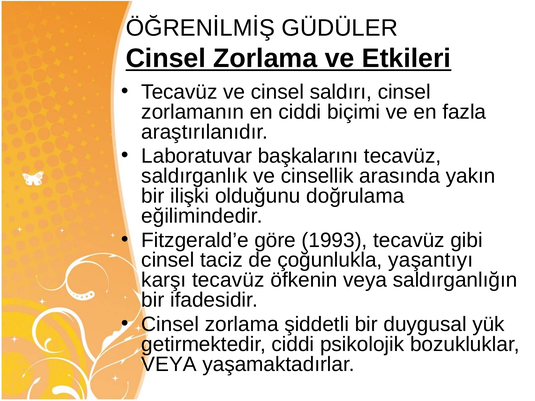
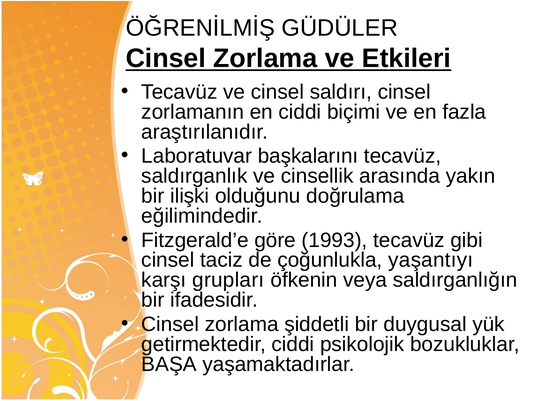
karşı tecavüz: tecavüz -> grupları (228, 280)
VEYA: VEYA -> BAŞA (169, 364)
